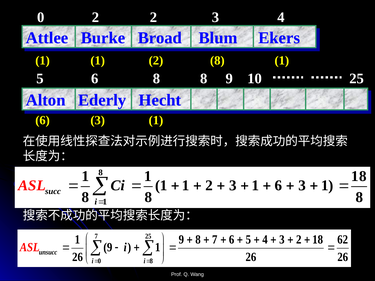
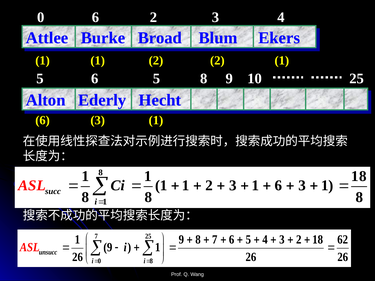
0 2: 2 -> 6 (95, 17)
2 8: 8 -> 2 (217, 60)
5 6 8: 8 -> 5 (157, 79)
